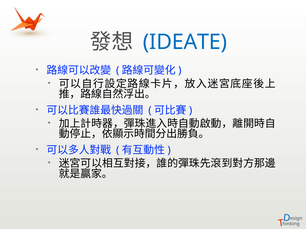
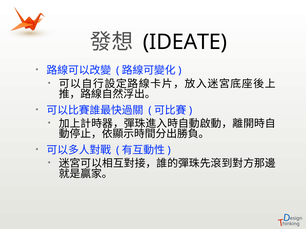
IDEATE colour: blue -> black (185, 42)
